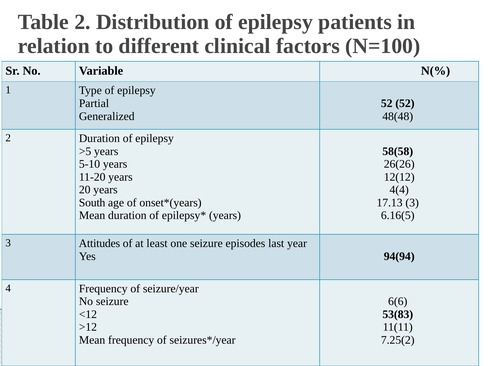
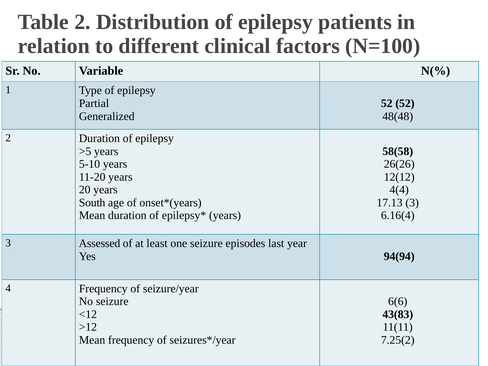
6.16(5: 6.16(5 -> 6.16(4 (398, 215)
Attitudes: Attitudes -> Assessed (99, 243)
53(83: 53(83 -> 43(83 (398, 314)
